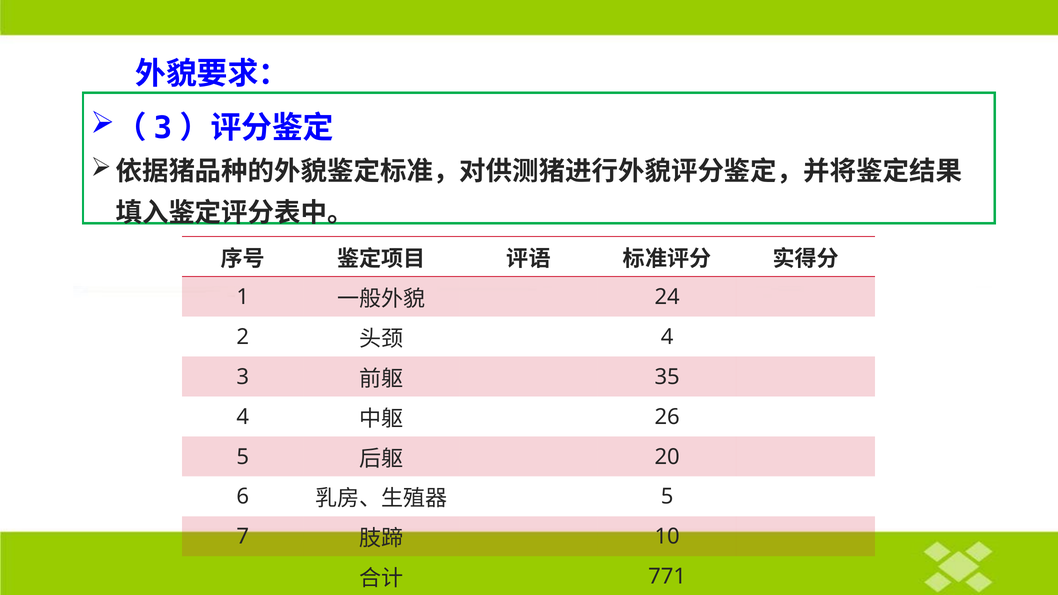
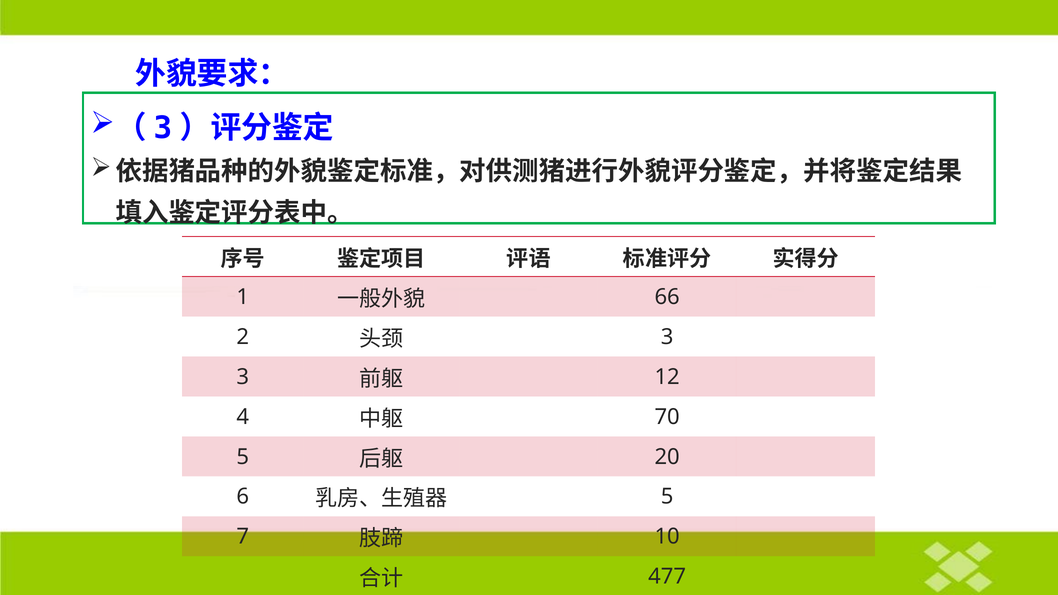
24: 24 -> 66 (667, 297)
4: 4 -> 3 (667, 337)
35: 35 -> 12 (667, 377)
26: 26 -> 70 (667, 417)
771: 771 -> 477 (667, 577)
